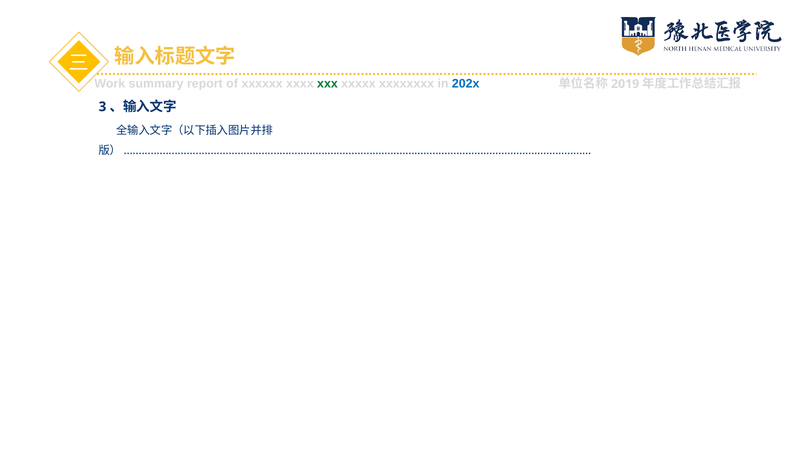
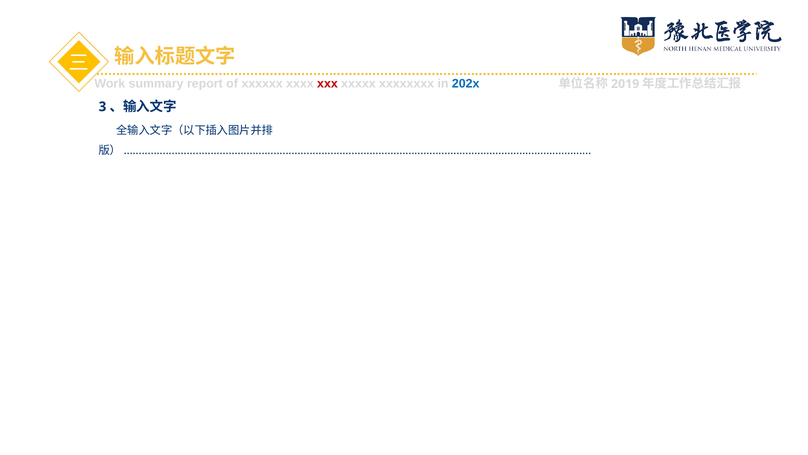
xxx colour: green -> red (327, 84)
